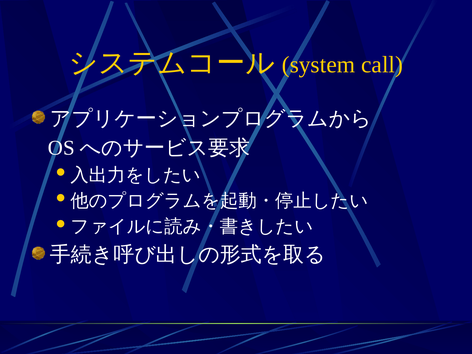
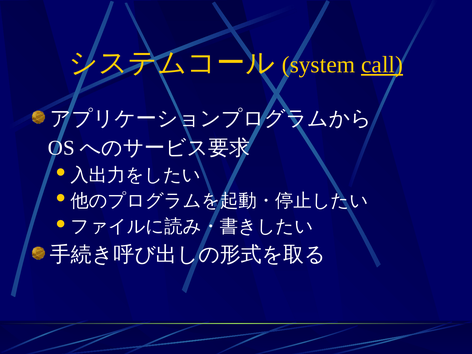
call underline: none -> present (382, 65)
